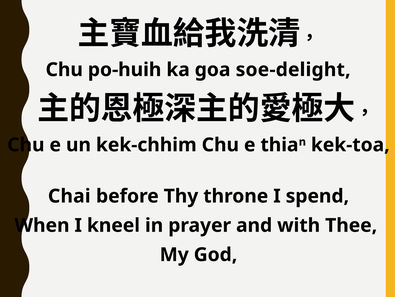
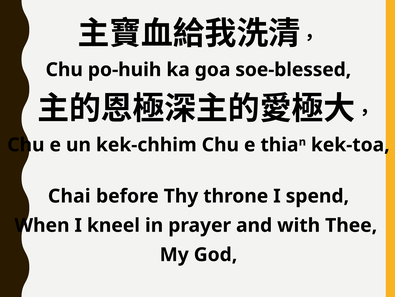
soe-delight: soe-delight -> soe-blessed (293, 70)
